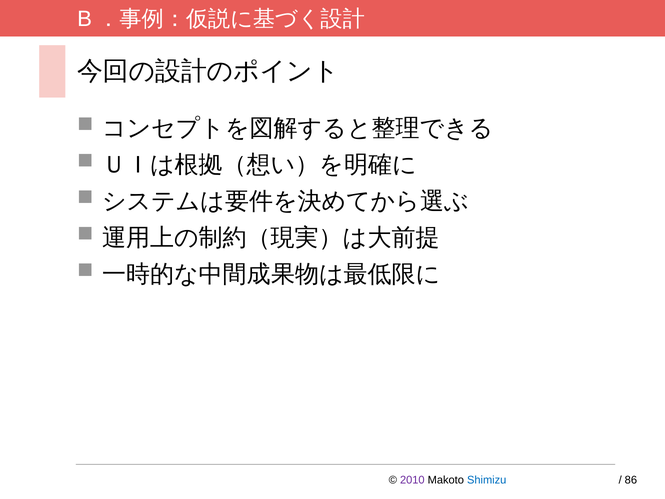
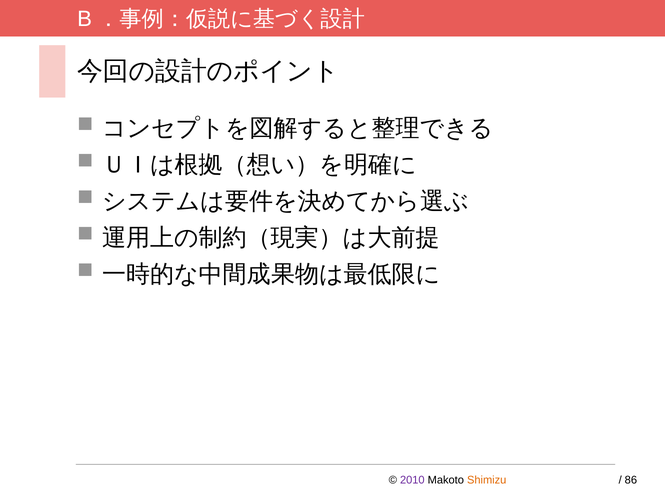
Shimizu colour: blue -> orange (487, 480)
